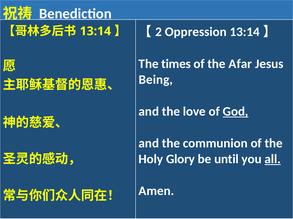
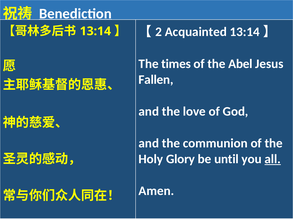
Oppression: Oppression -> Acquainted (196, 32)
Afar: Afar -> Abel (240, 64)
Being: Being -> Fallen (156, 80)
God underline: present -> none (236, 112)
